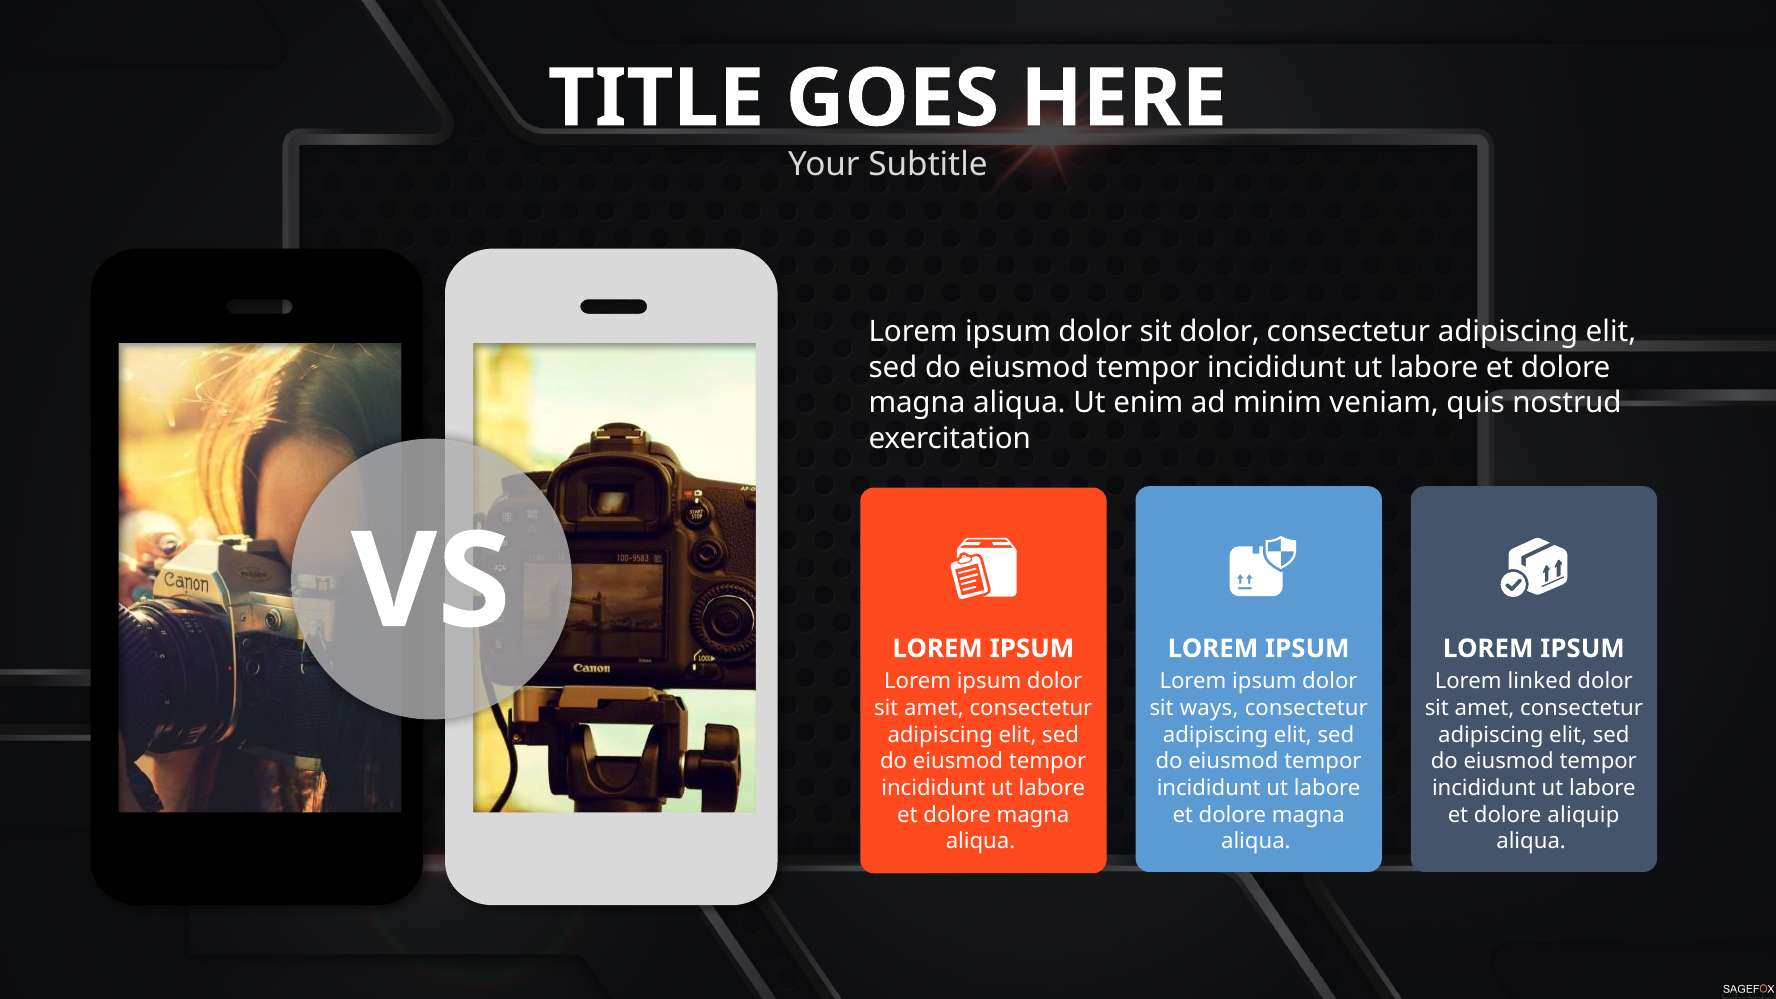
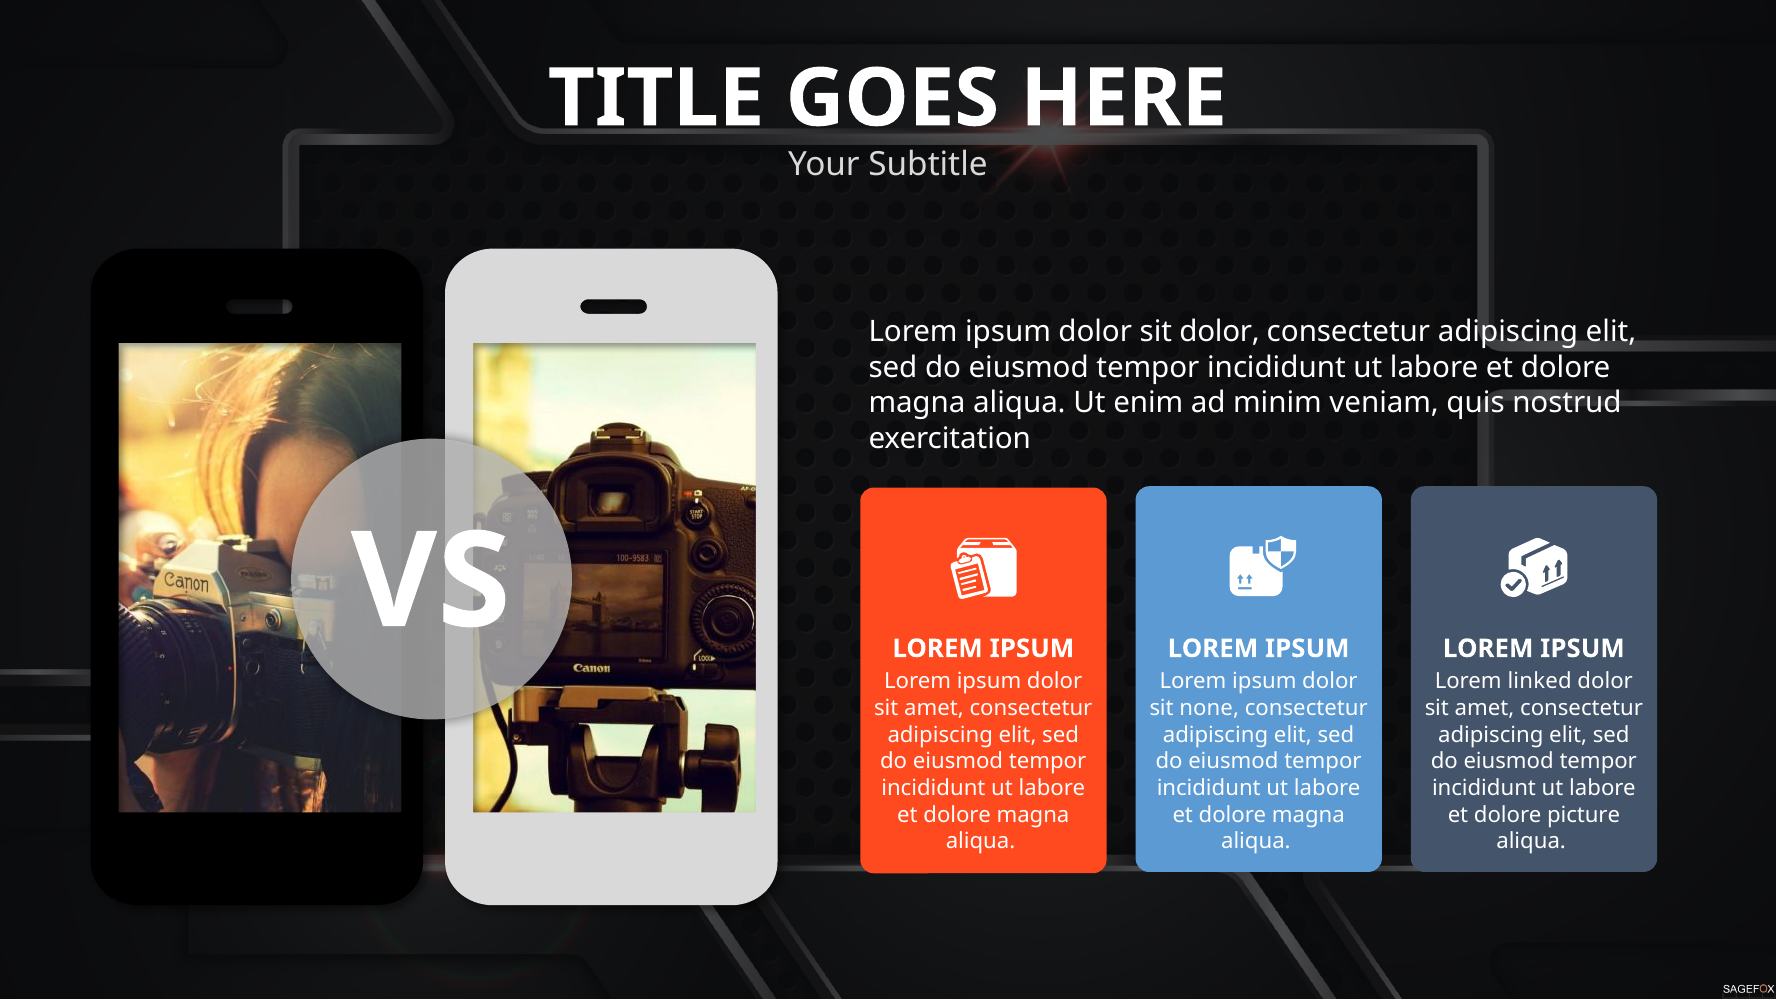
ways: ways -> none (1209, 708)
aliquip: aliquip -> picture (1584, 815)
